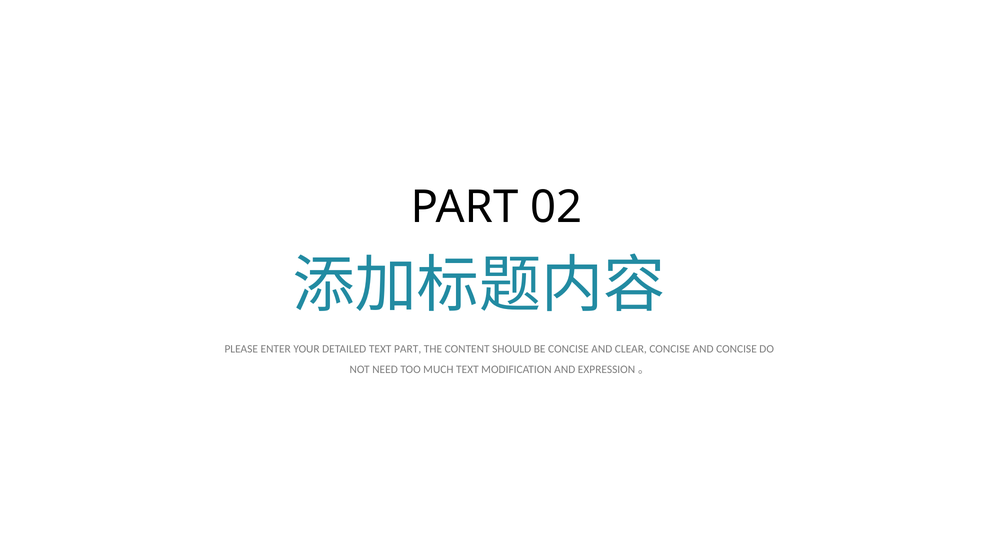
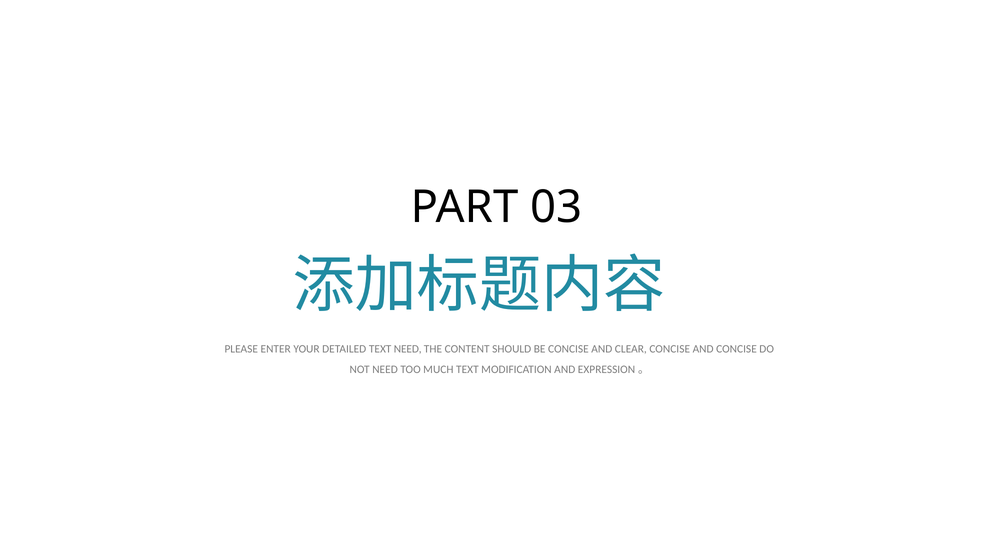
02: 02 -> 03 (556, 207)
TEXT PART: PART -> NEED (408, 349)
